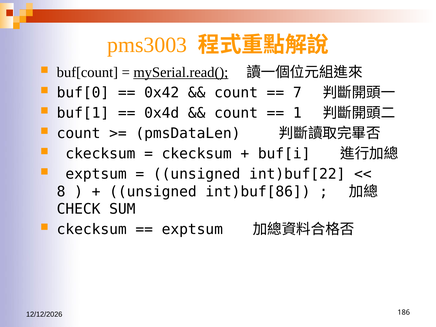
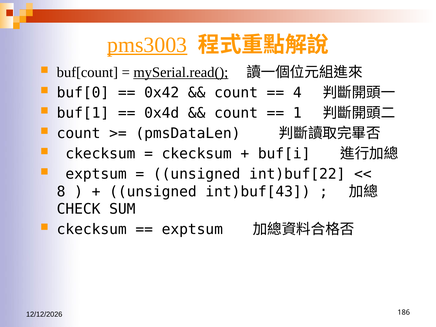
pms3003 underline: none -> present (147, 45)
7: 7 -> 4 (297, 93)
int)buf[86: int)buf[86 -> int)buf[43 (258, 192)
